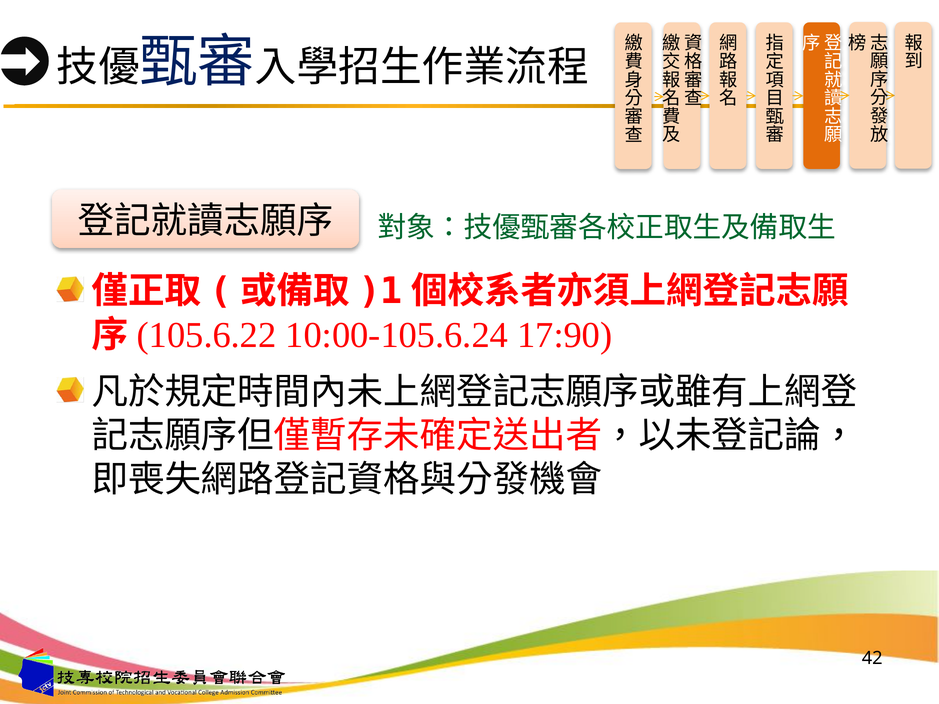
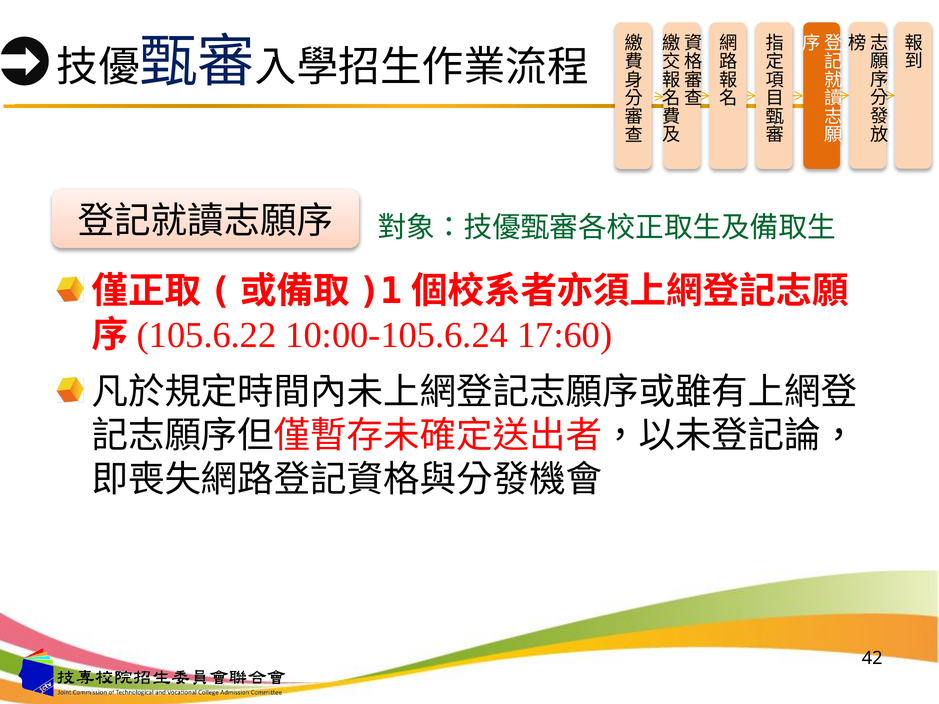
17:90: 17:90 -> 17:60 (565, 335)
